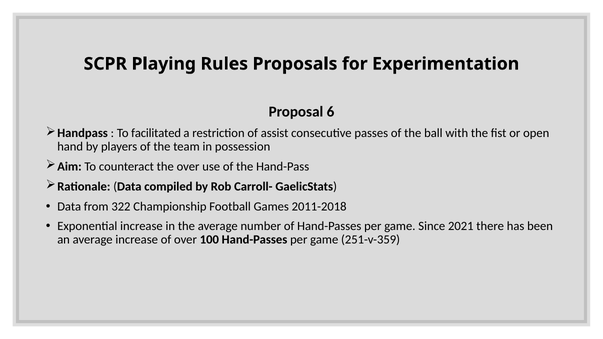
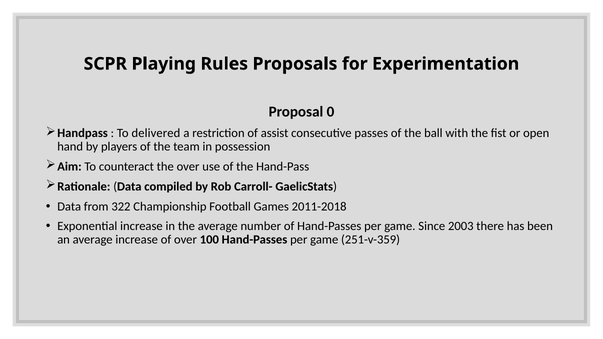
6: 6 -> 0 (330, 112)
facilitated: facilitated -> delivered (156, 133)
2021: 2021 -> 2003 (461, 226)
